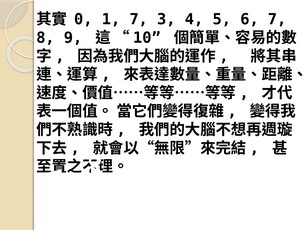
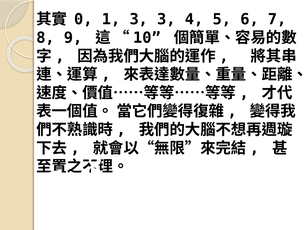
1 7: 7 -> 3 (139, 19)
